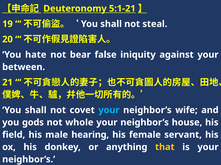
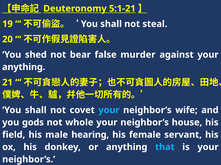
hate: hate -> shed (36, 55)
iniquity: iniquity -> murder (138, 55)
between: between -> anything (24, 67)
that colour: yellow -> light blue (165, 148)
